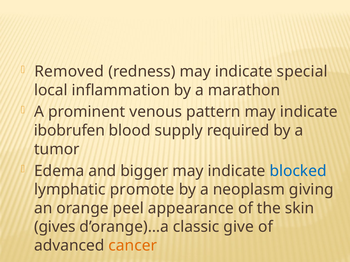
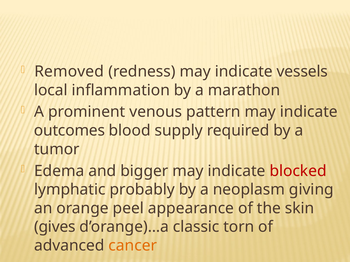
special: special -> vessels (302, 72)
ibobrufen: ibobrufen -> outcomes (69, 131)
blocked colour: blue -> red (298, 171)
promote: promote -> probably (142, 190)
give: give -> torn (239, 227)
